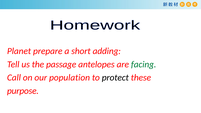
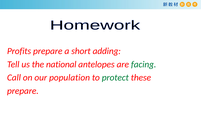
Planet: Planet -> Profits (19, 51)
passage: passage -> national (61, 64)
protect colour: black -> green (115, 78)
purpose: purpose -> prepare (23, 91)
